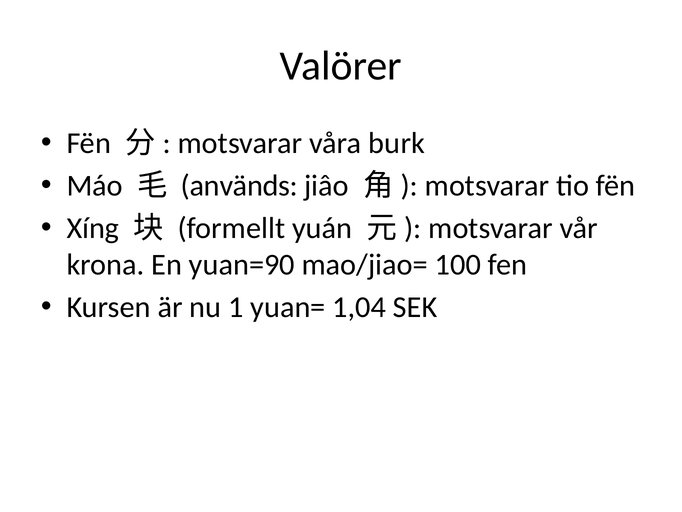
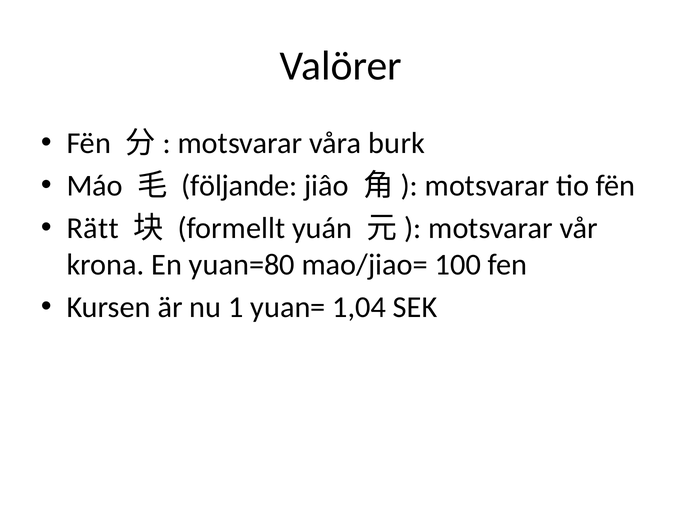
används: används -> följande (239, 186)
Xíng: Xíng -> Rätt (93, 228)
yuan=90: yuan=90 -> yuan=80 (242, 264)
